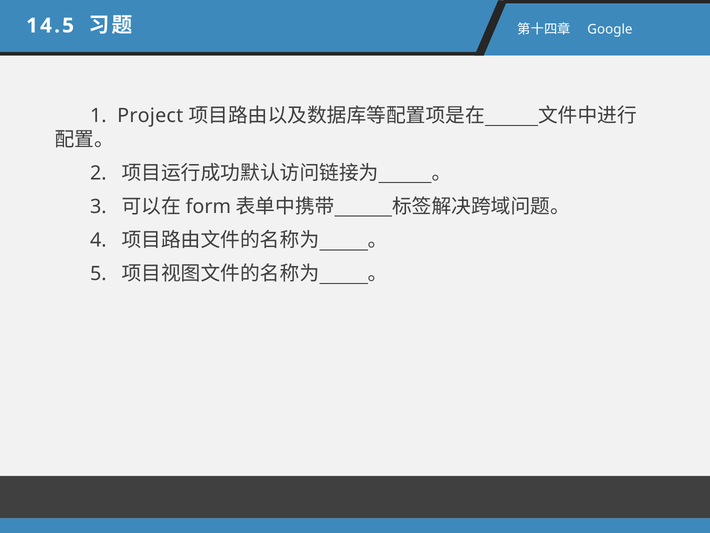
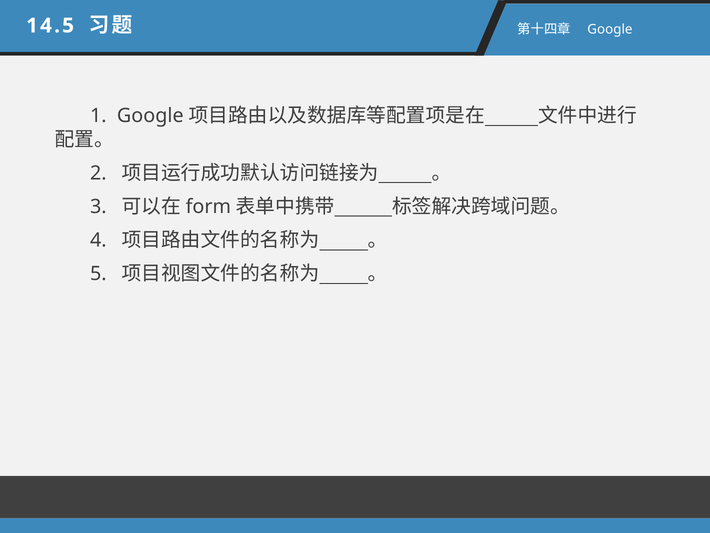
1 Project: Project -> Google (150, 116)
